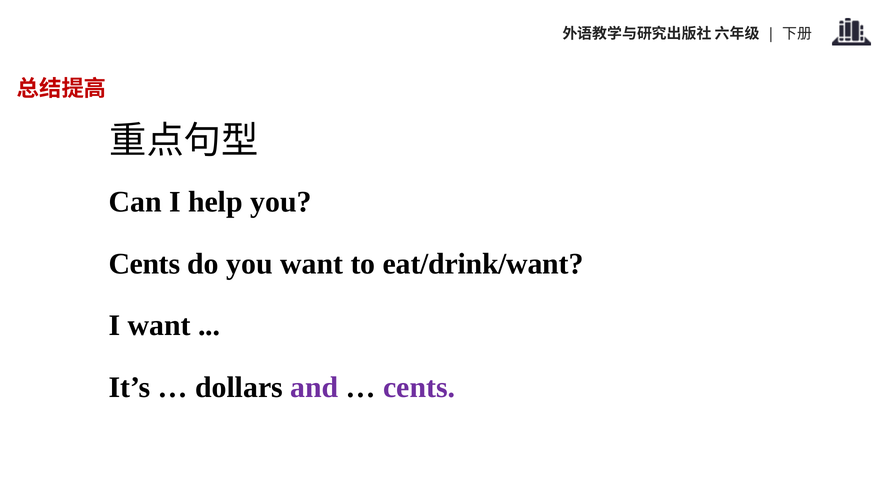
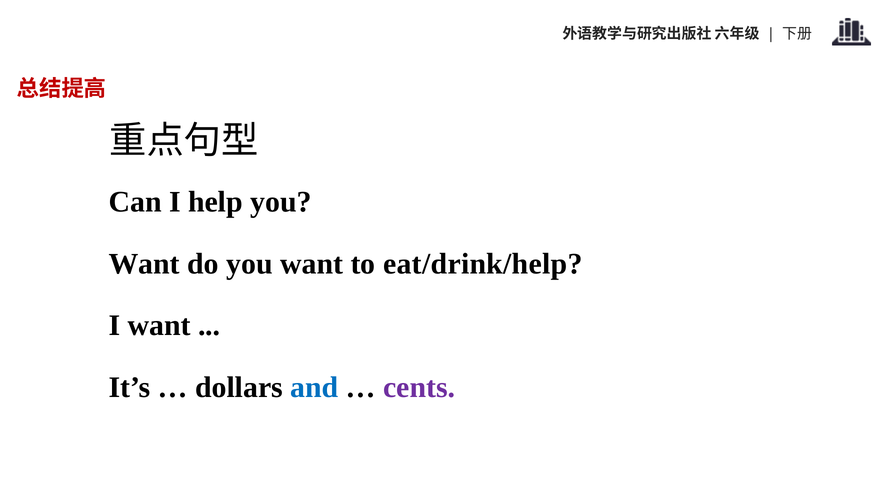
Cents: Cents -> Want (144, 264)
eat/drink/want: eat/drink/want -> eat/drink/help (483, 264)
and colour: purple -> blue (314, 388)
